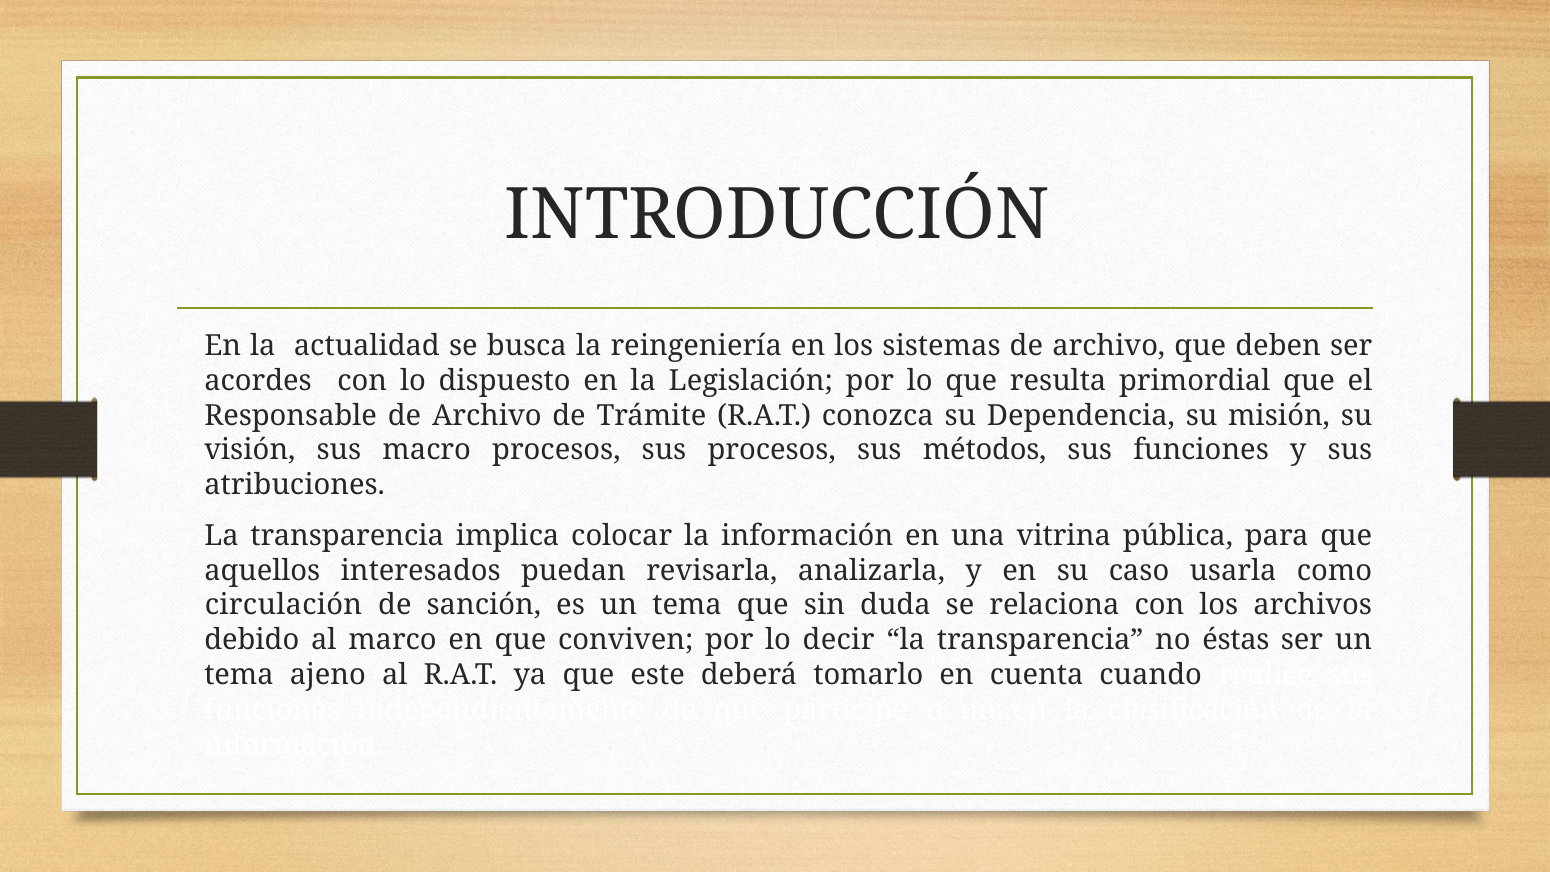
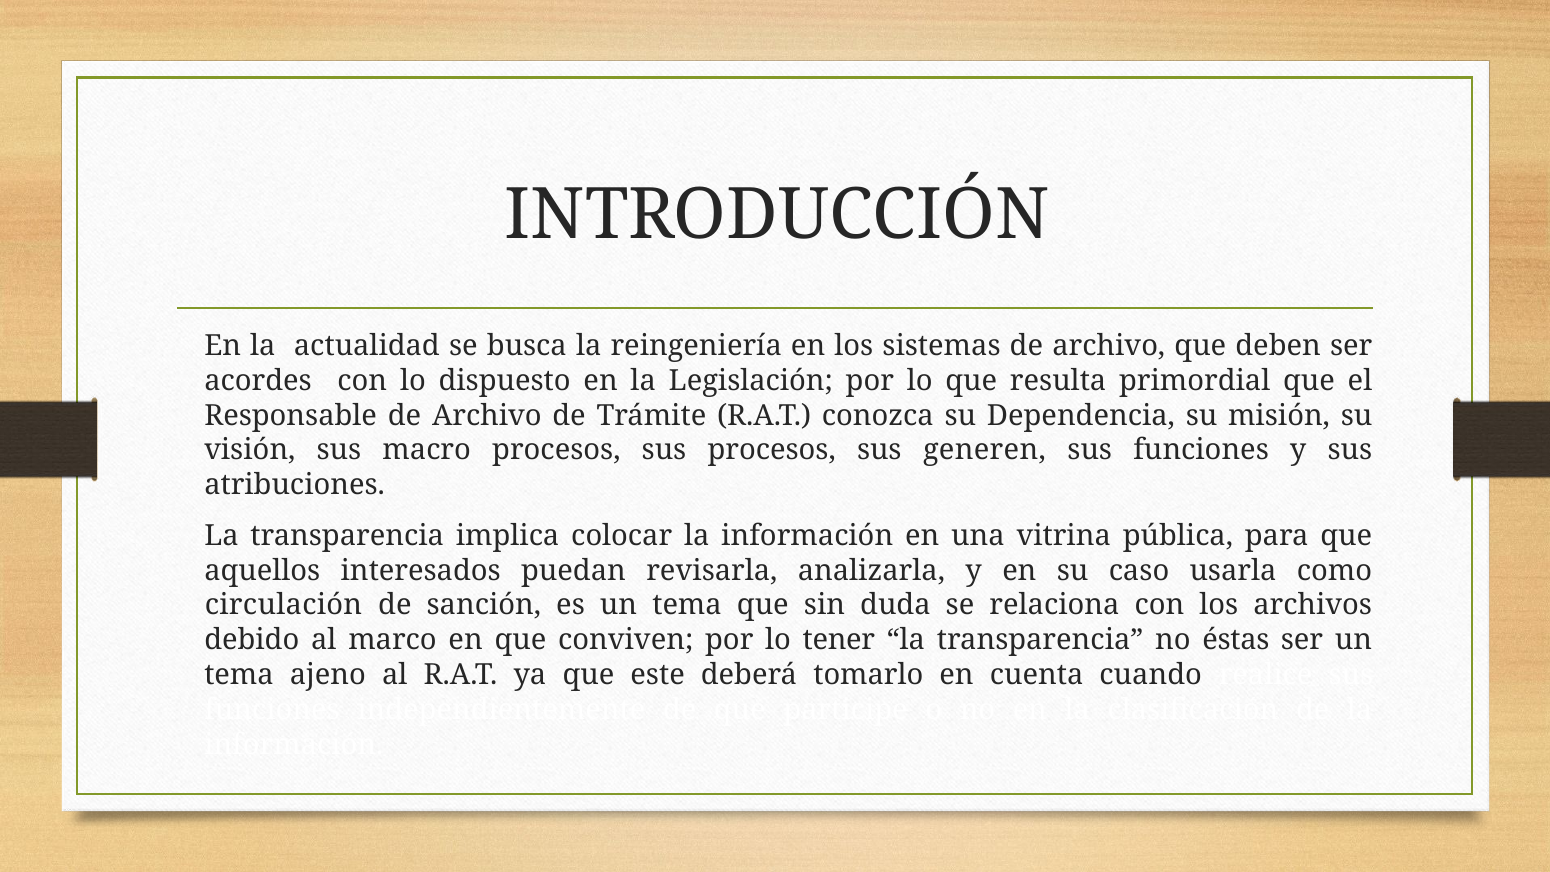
métodos: métodos -> generen (984, 450)
decir: decir -> tener (839, 640)
